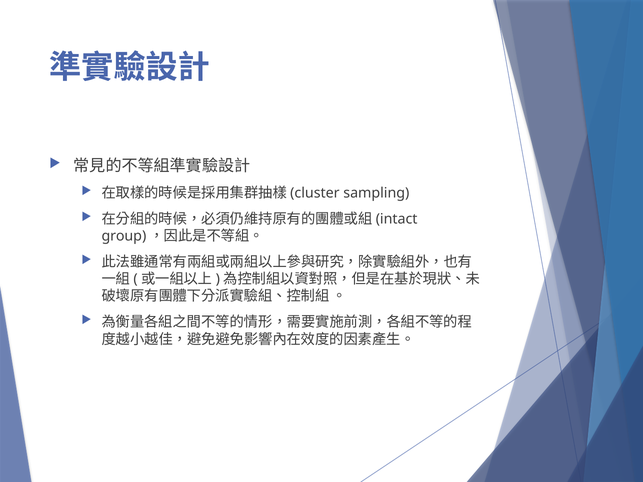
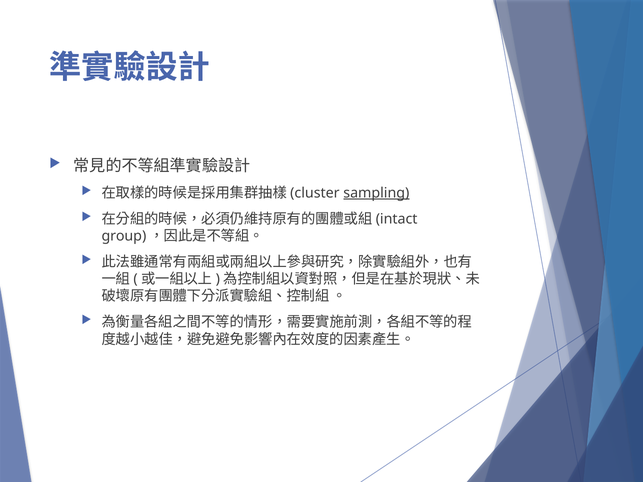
sampling underline: none -> present (376, 193)
